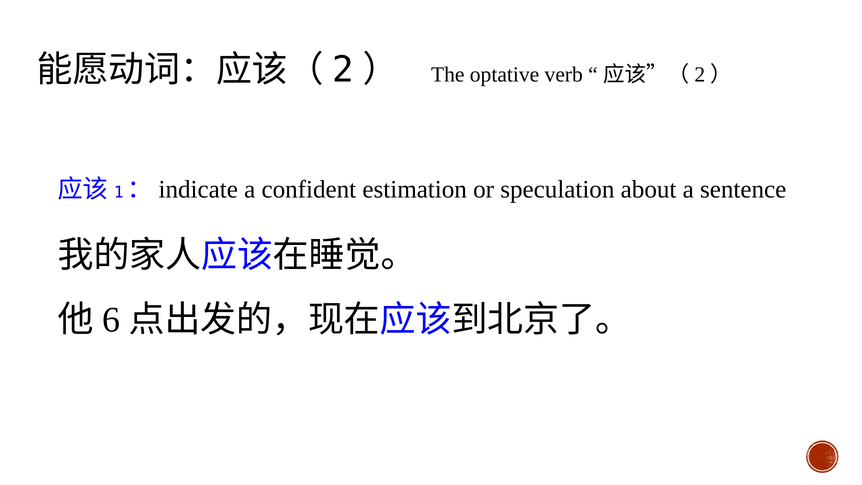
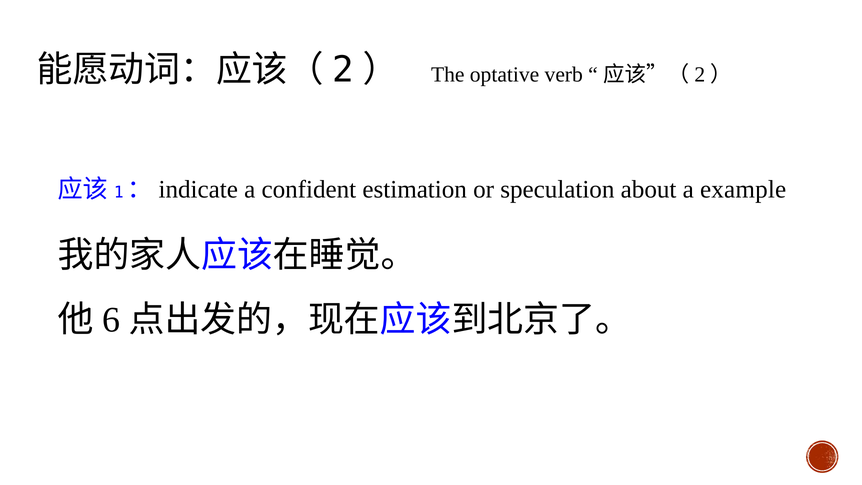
sentence: sentence -> example (743, 190)
